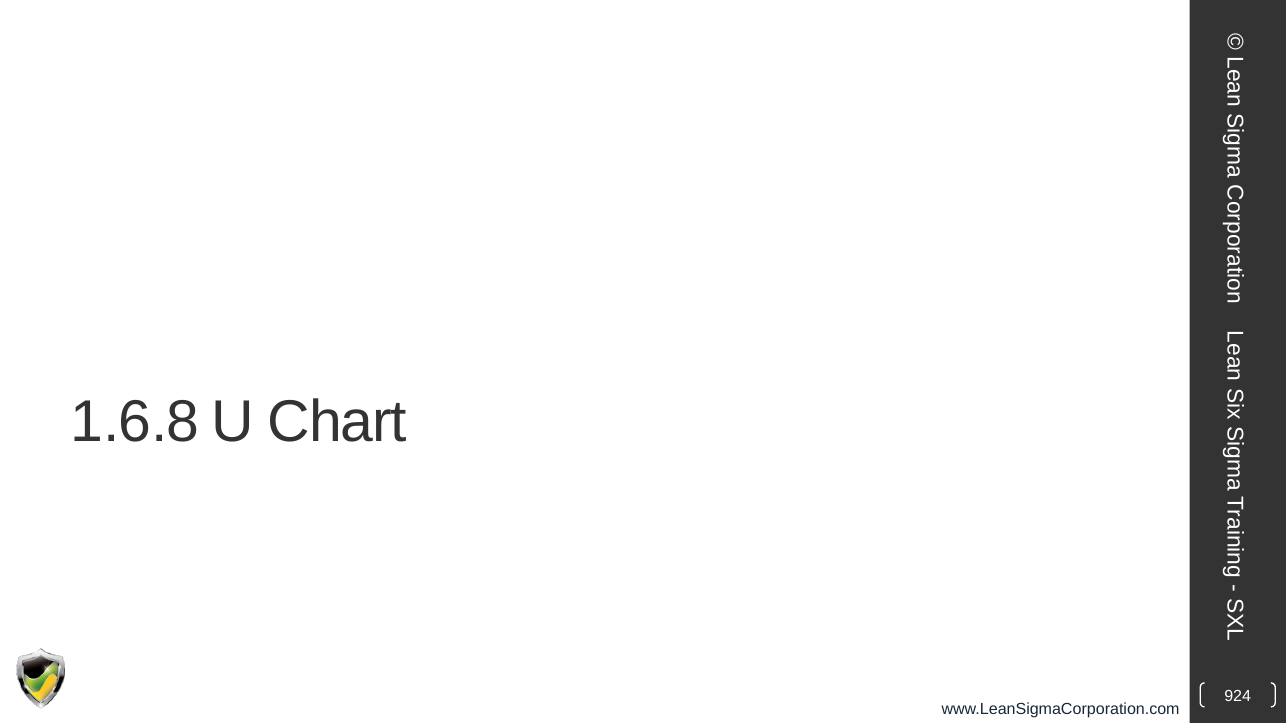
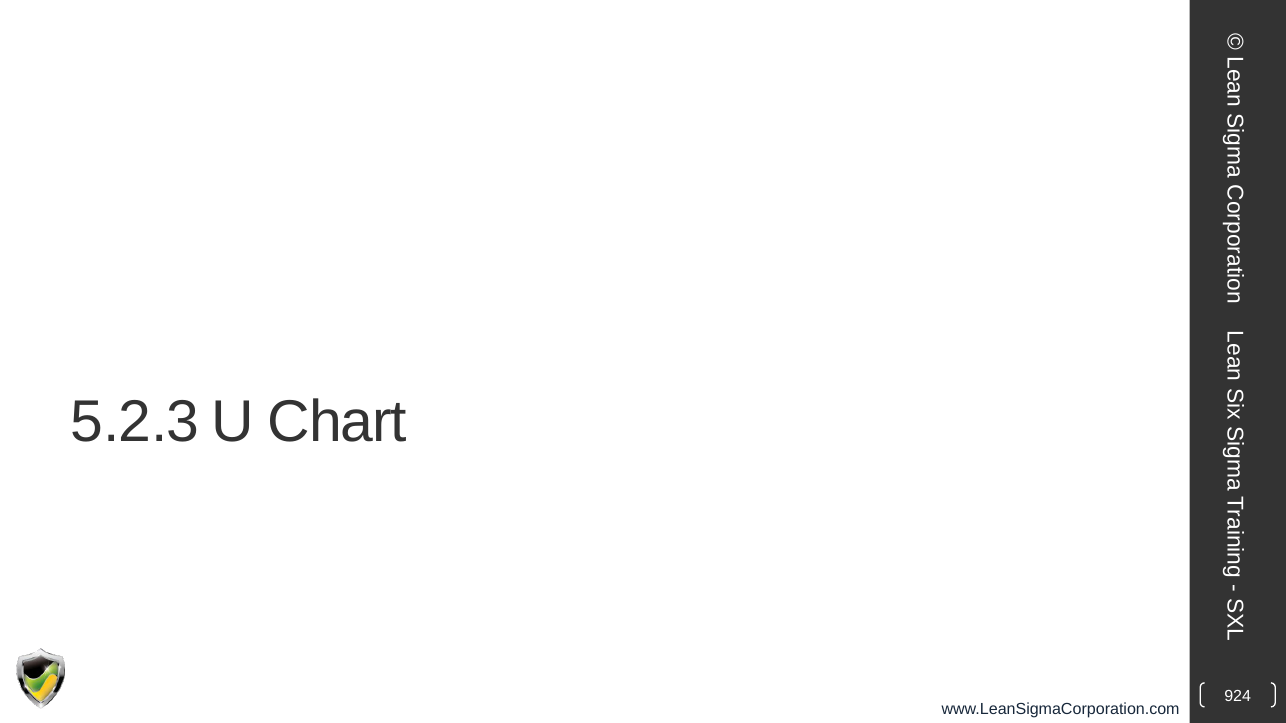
1.6.8: 1.6.8 -> 5.2.3 (135, 422)
